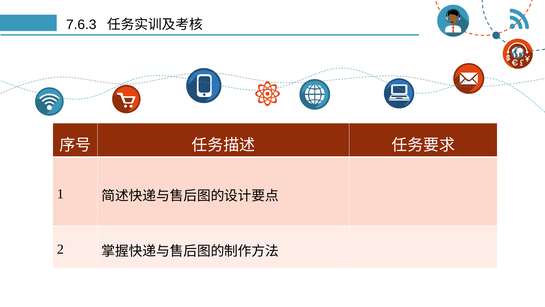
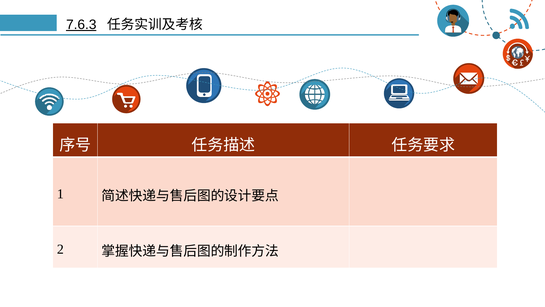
7.6.3 underline: none -> present (81, 25)
